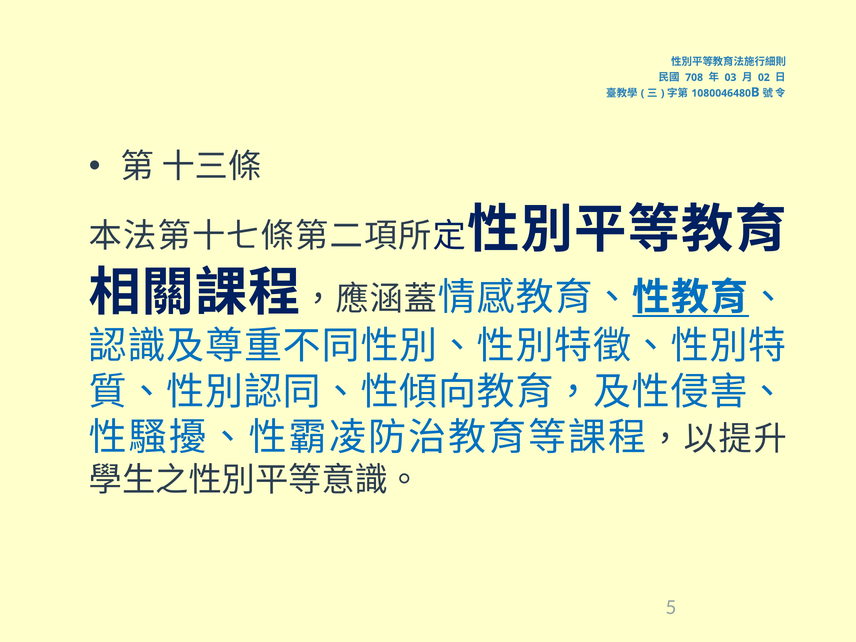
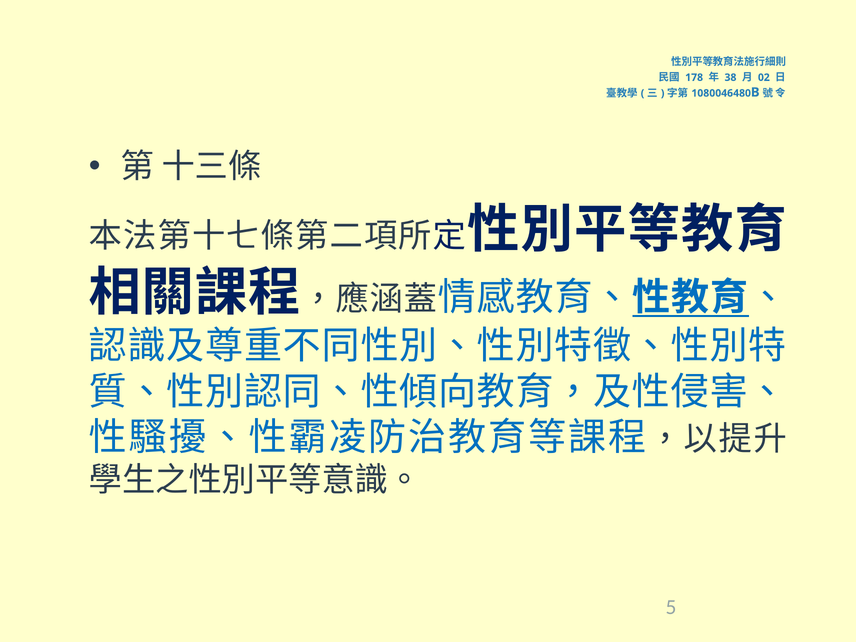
708: 708 -> 178 (694, 77)
03: 03 -> 38 (730, 77)
